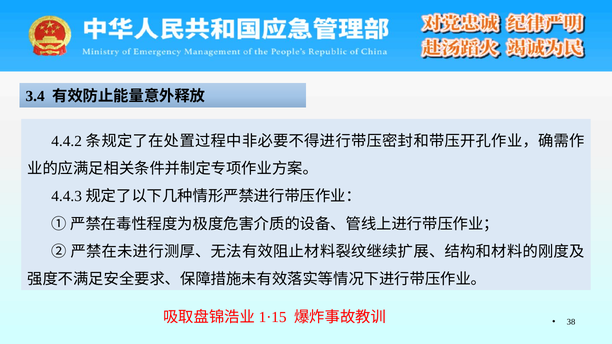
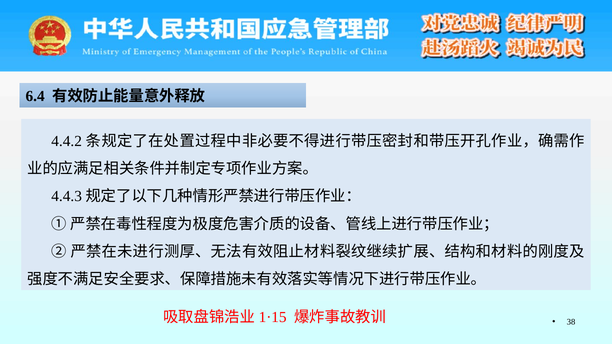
3.4: 3.4 -> 6.4 (35, 96)
